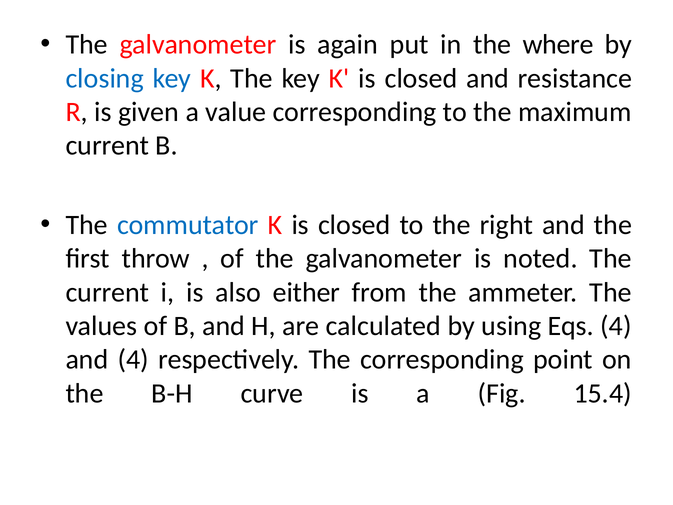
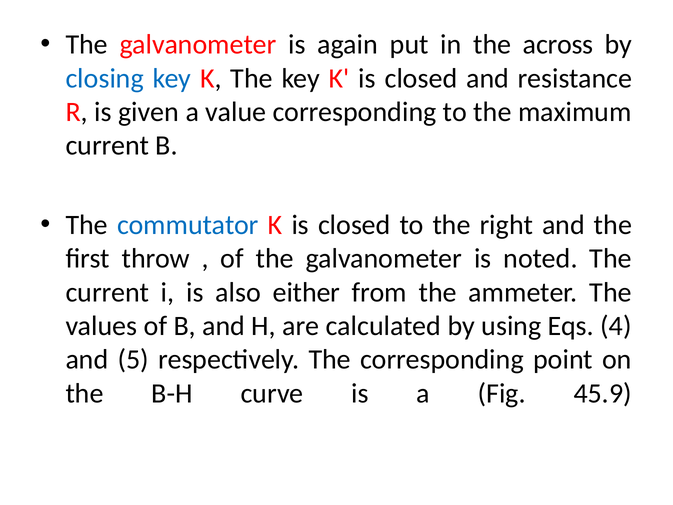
where: where -> across (558, 45)
and 4: 4 -> 5 (133, 359)
15.4: 15.4 -> 45.9 (603, 393)
